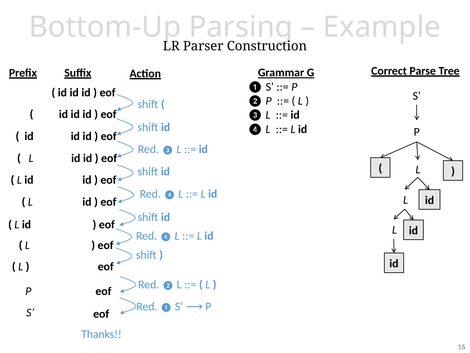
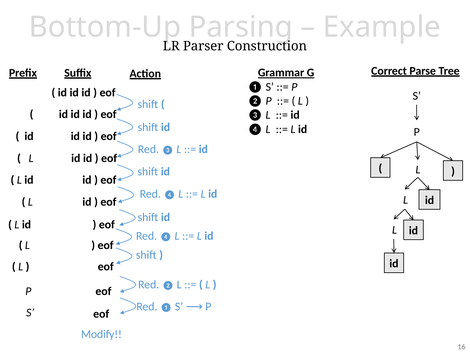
Thanks: Thanks -> Modify (101, 334)
